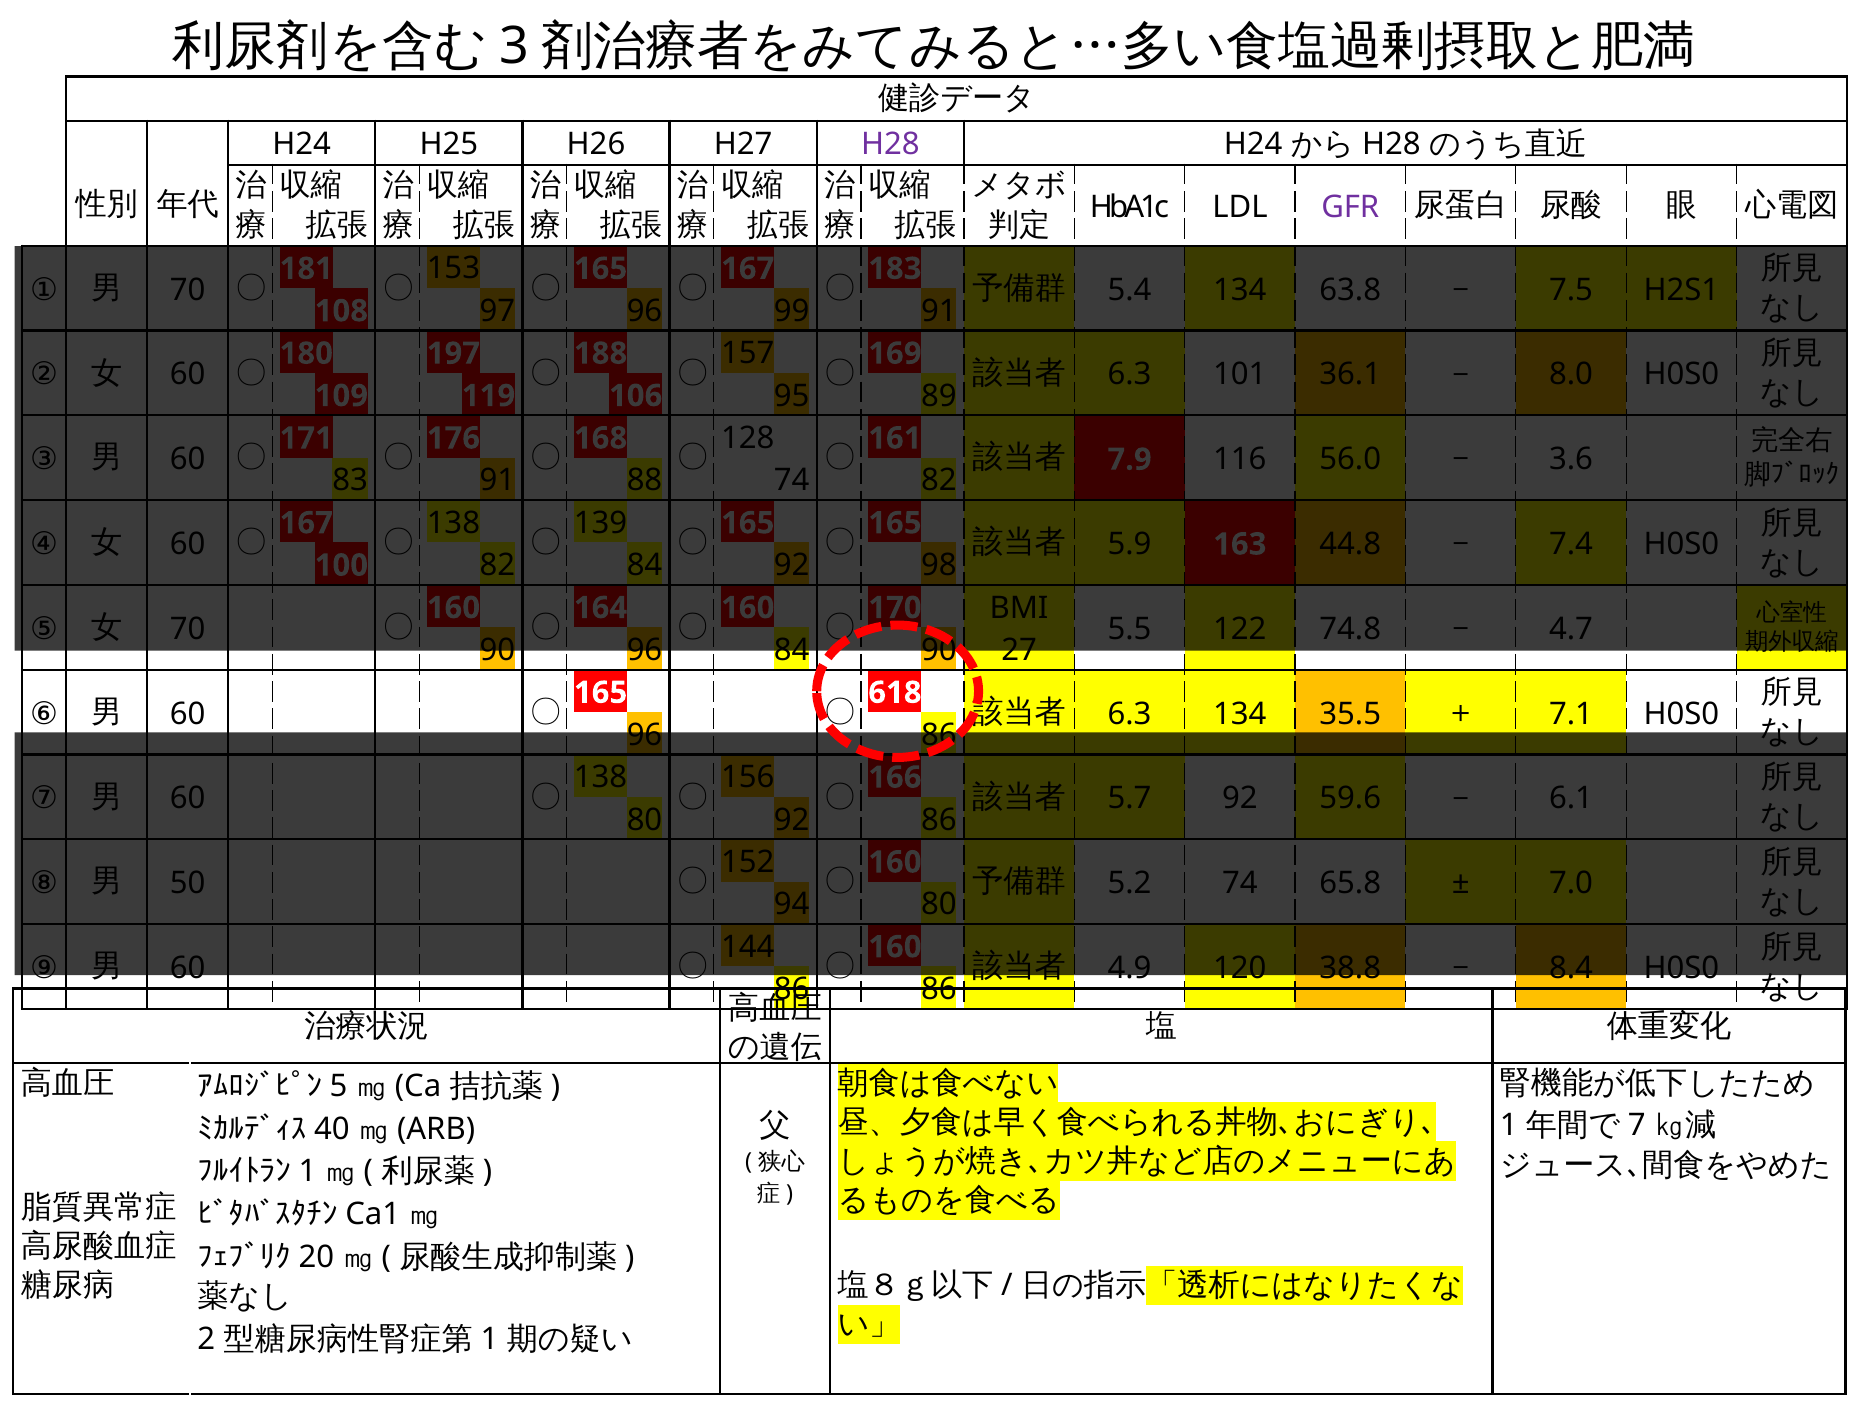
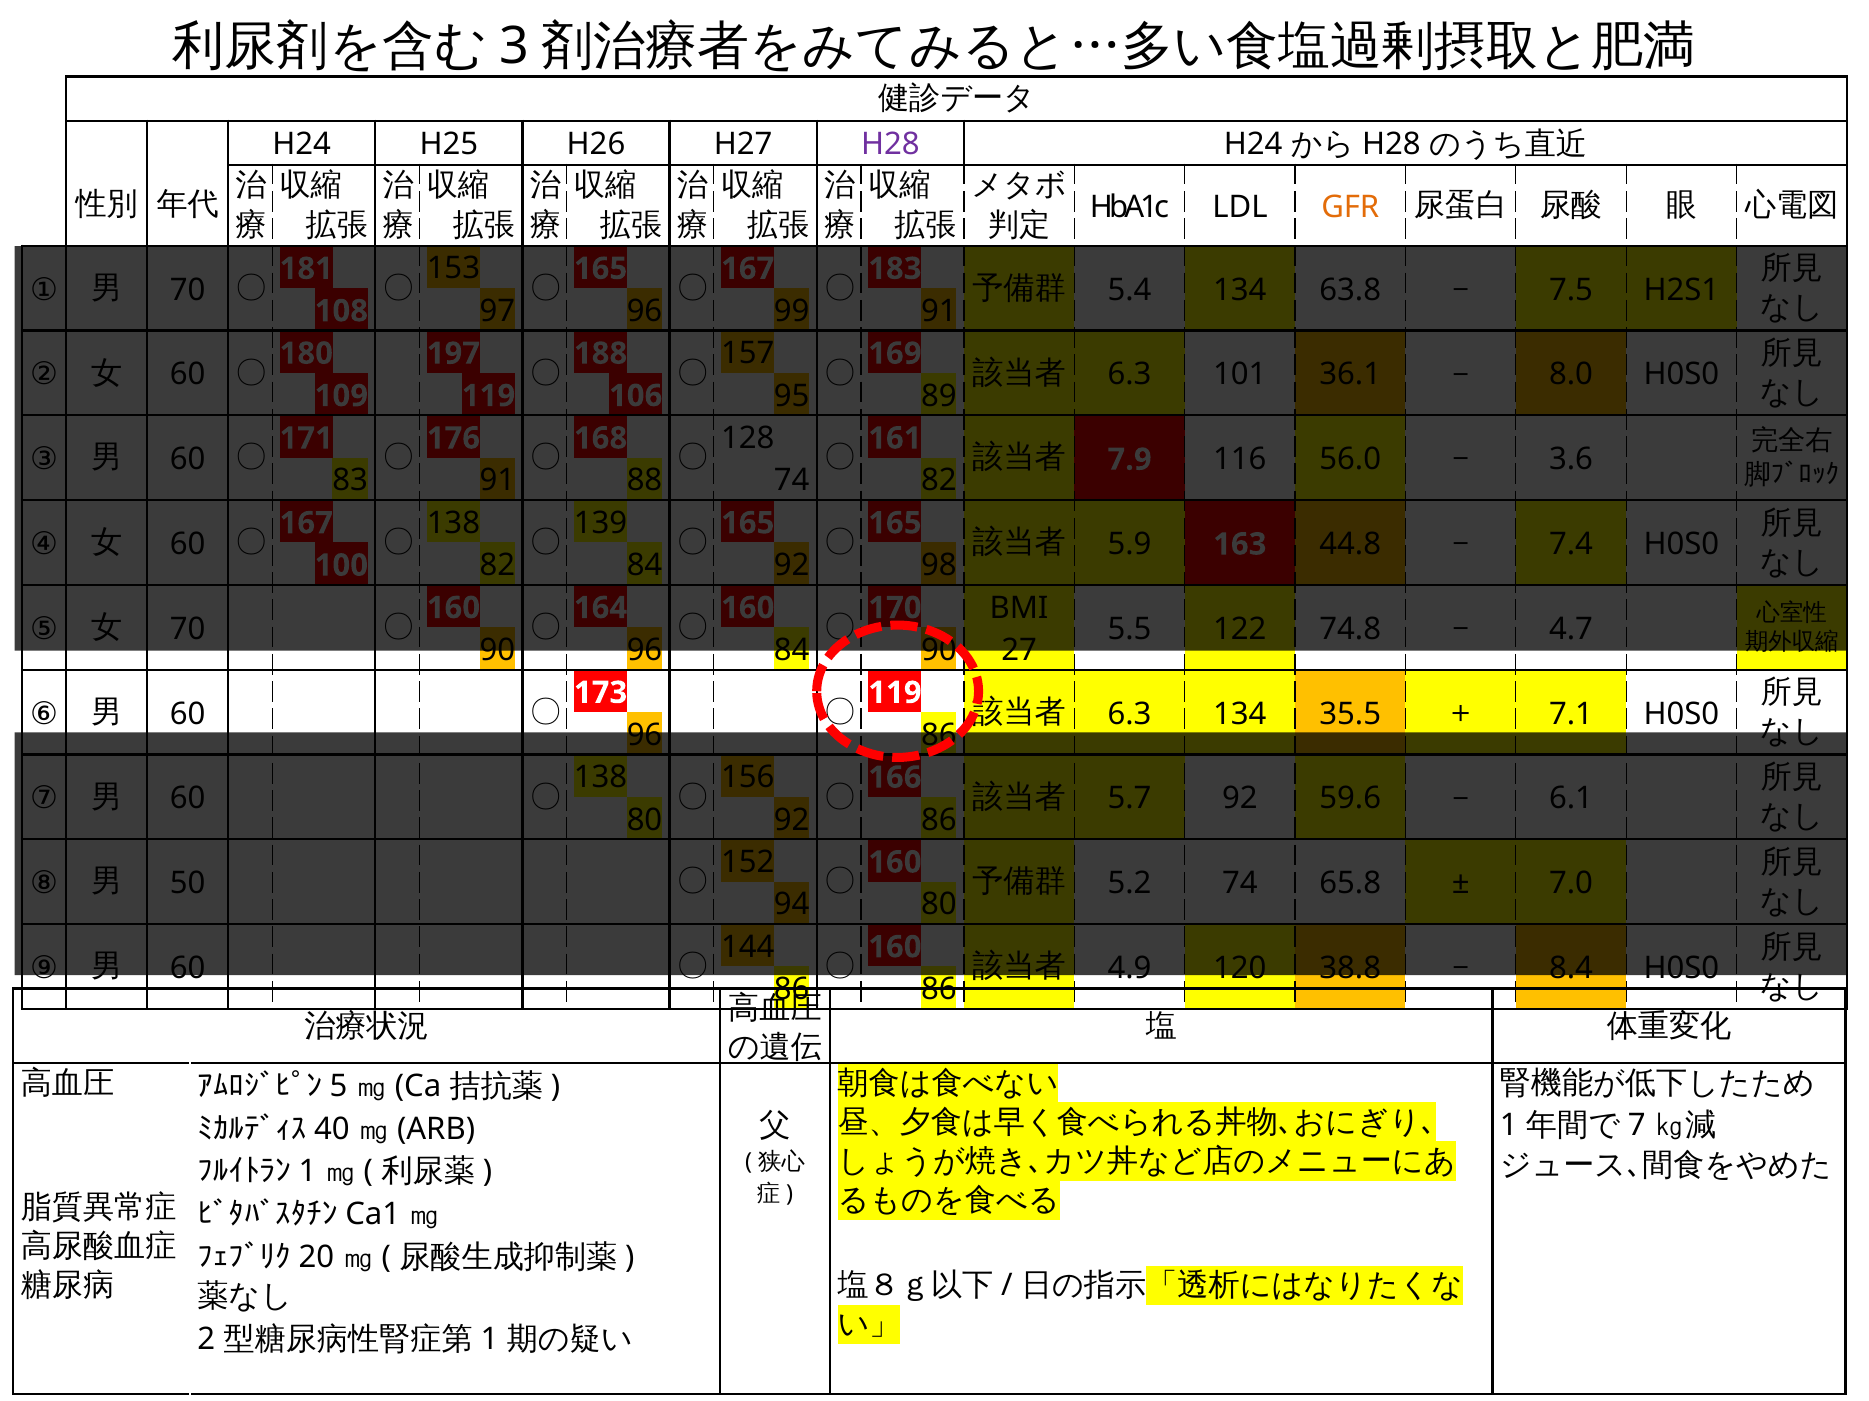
GFR colour: purple -> orange (1350, 207)
165: 165 -> 173 (601, 693)
618: 618 -> 119 (895, 693)
